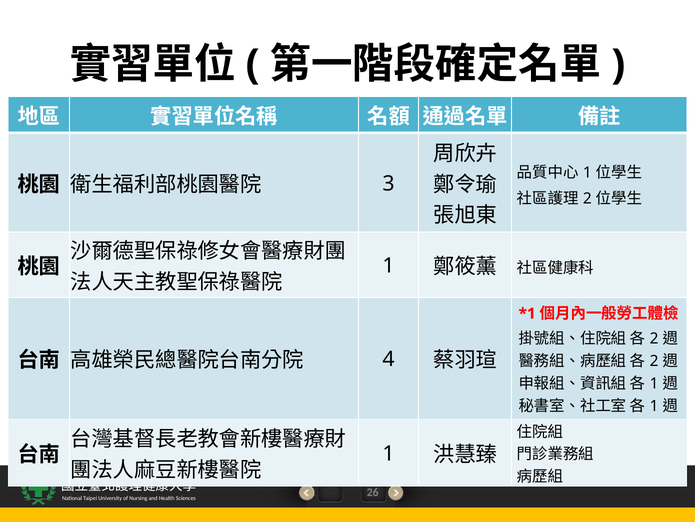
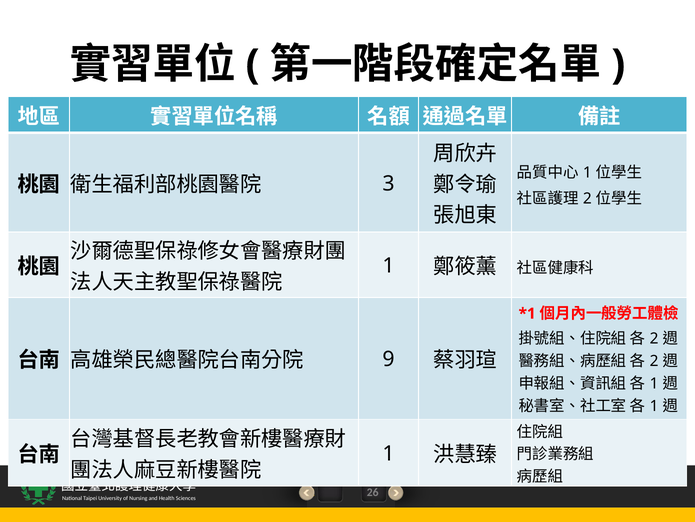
4: 4 -> 9 (389, 359)
